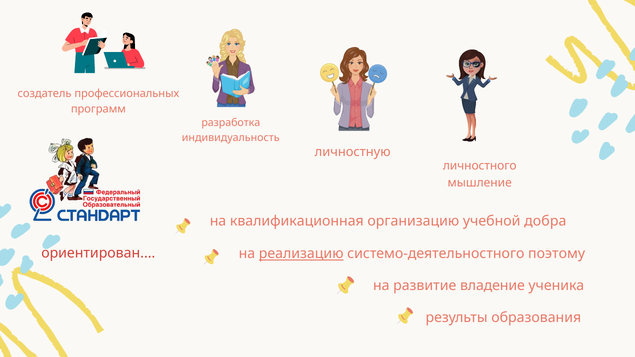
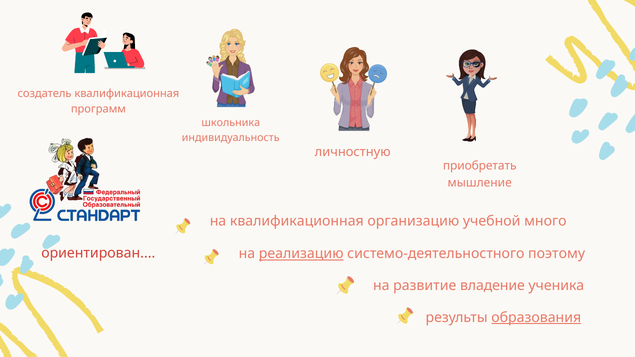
создатель профессиональных: профессиональных -> квалификационная (127, 93)
разработка: разработка -> школьника (231, 123)
личностного: личностного -> приобретать (480, 166)
добра: добра -> много (545, 221)
образования underline: none -> present (536, 318)
